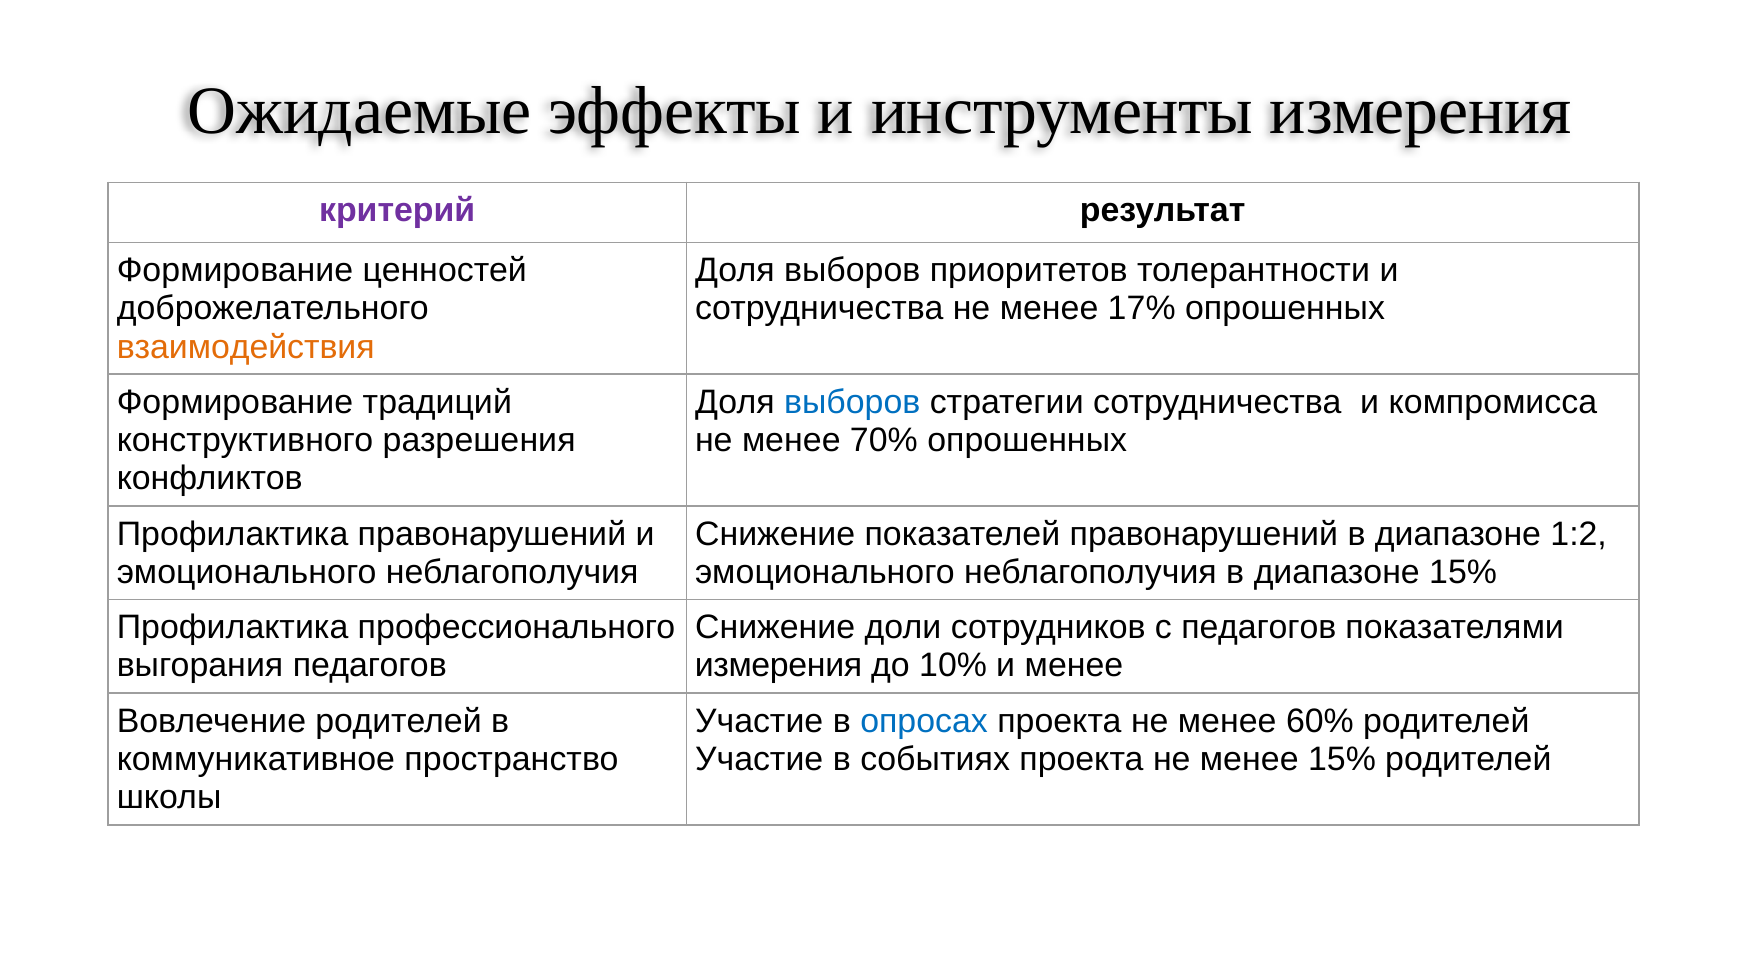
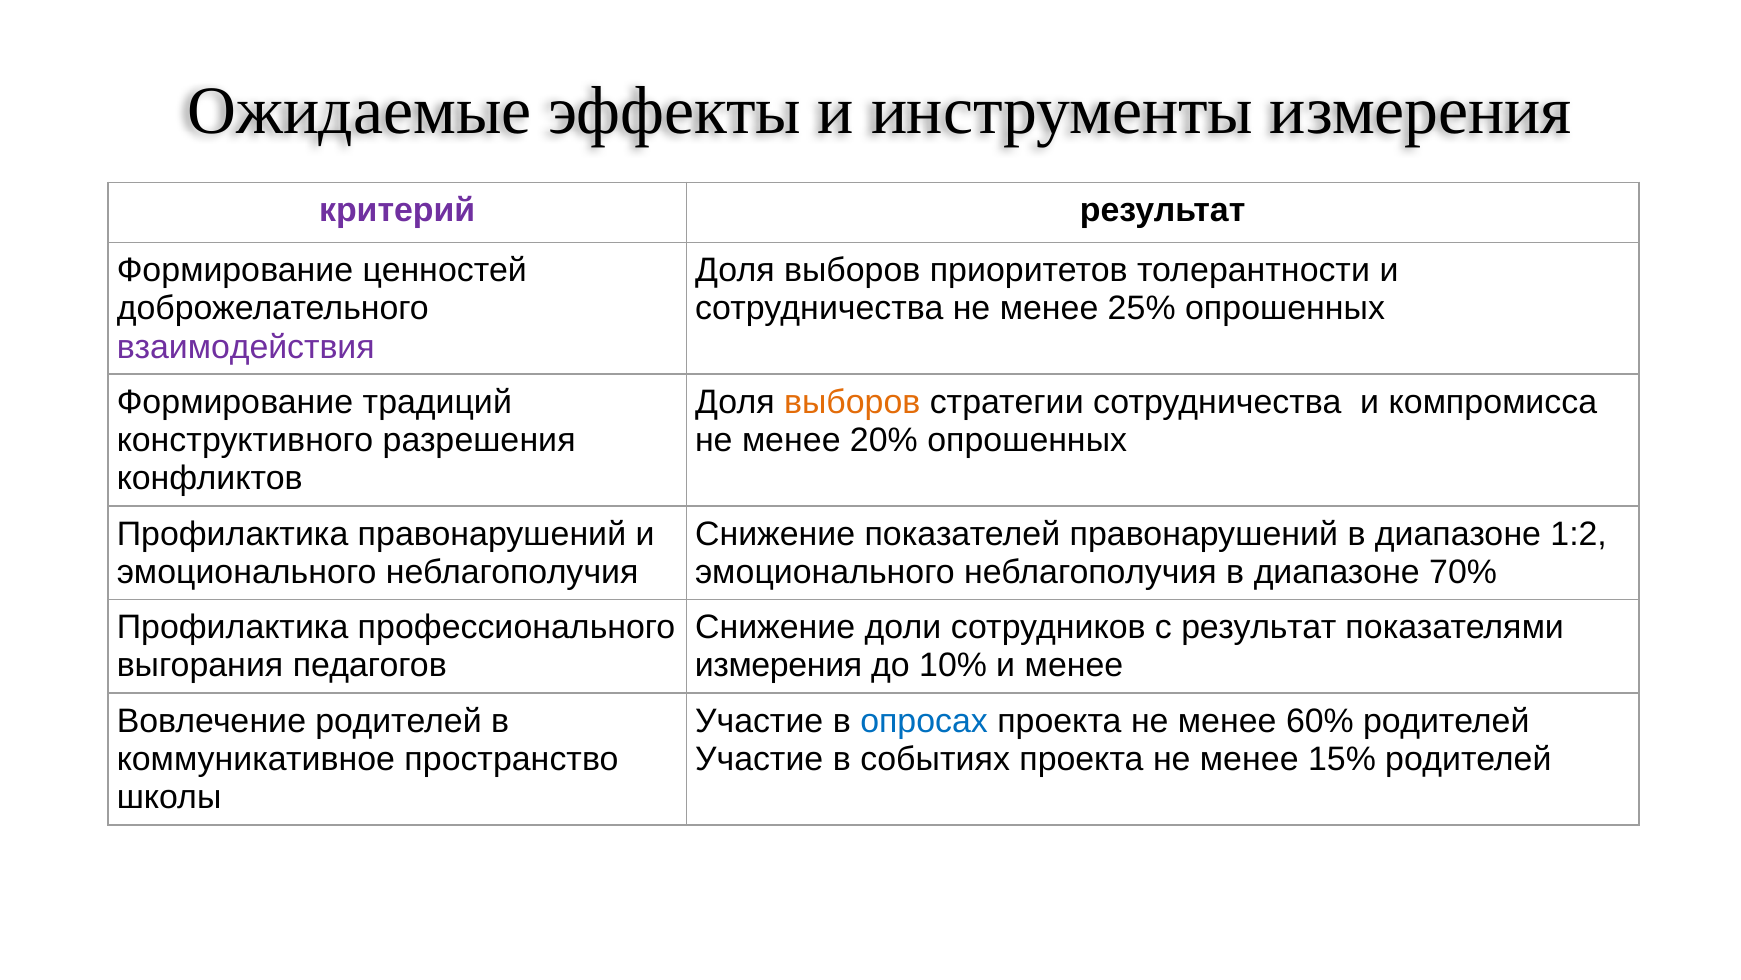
17%: 17% -> 25% (1142, 309)
взаимодействия colour: orange -> purple (246, 347)
выборов colour: blue -> orange (852, 402)
70%: 70% -> 20% (884, 440)
диапазоне 15%: 15% -> 70% (1463, 572)
с педагогов: педагогов -> результат (1259, 627)
